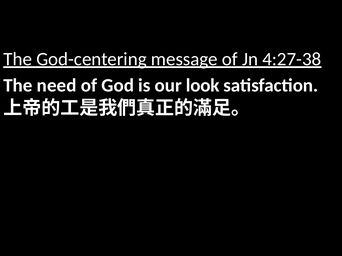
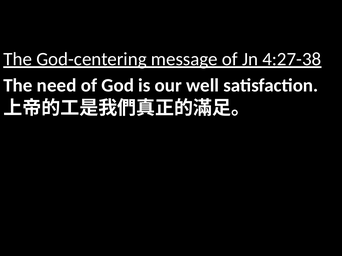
look: look -> well (203, 86)
